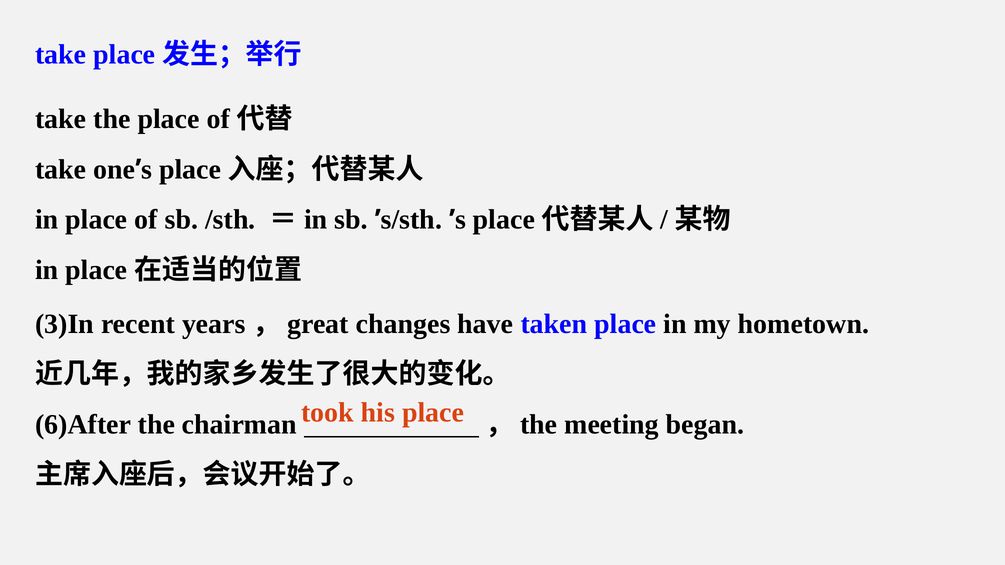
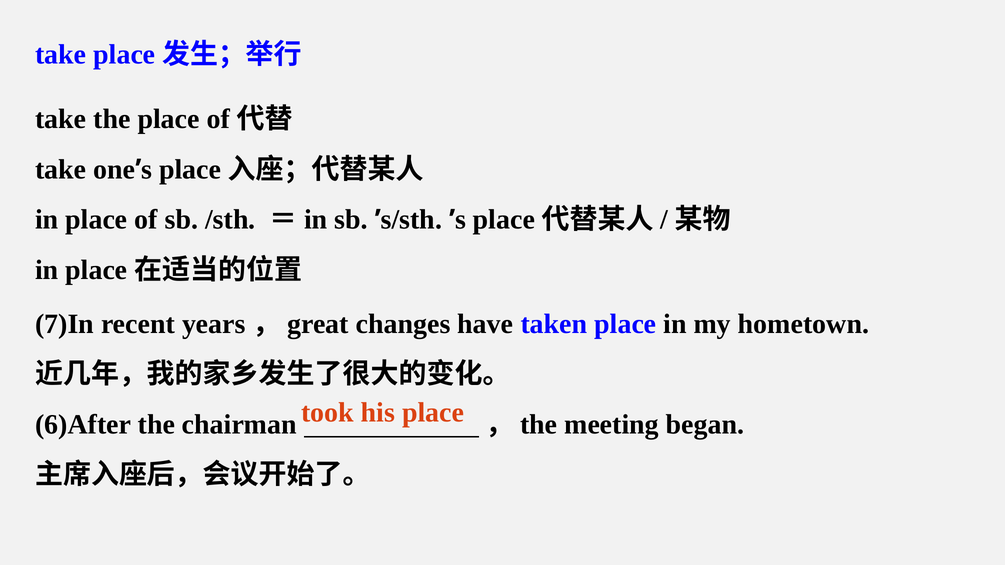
3)In: 3)In -> 7)In (65, 324)
